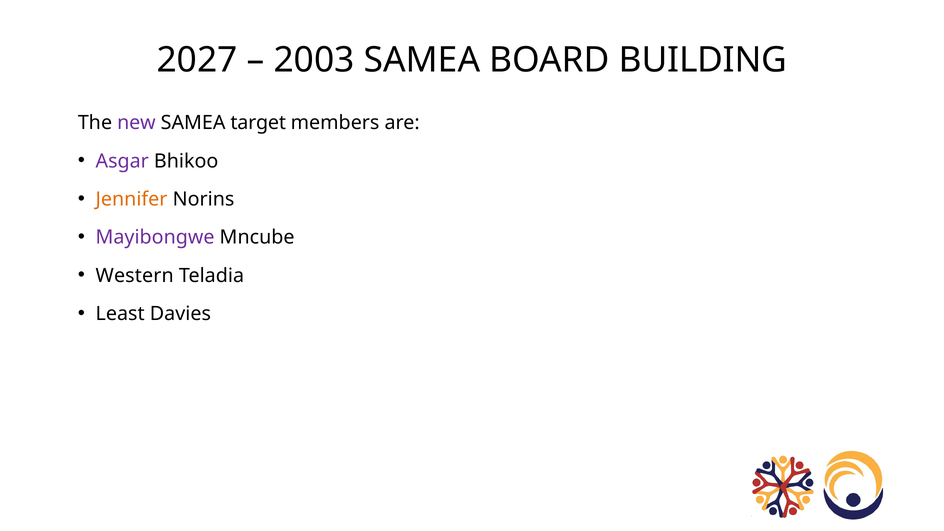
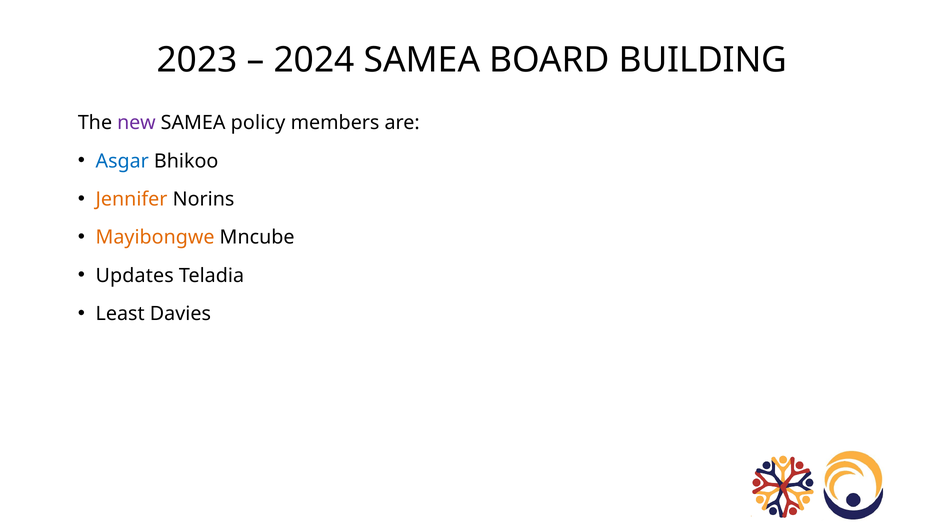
2027: 2027 -> 2023 (197, 60)
2003: 2003 -> 2024 (314, 60)
target: target -> policy (258, 123)
Asgar colour: purple -> blue (122, 161)
Mayibongwe colour: purple -> orange (155, 237)
Western: Western -> Updates (135, 276)
